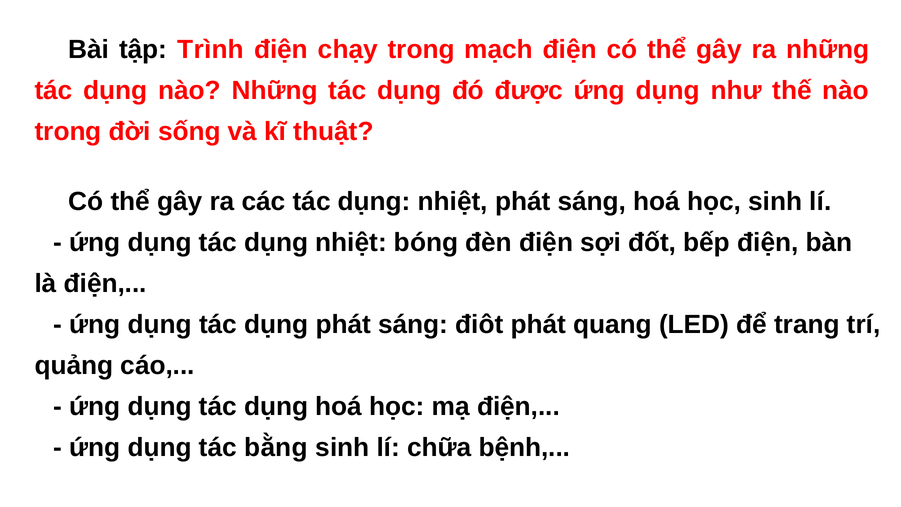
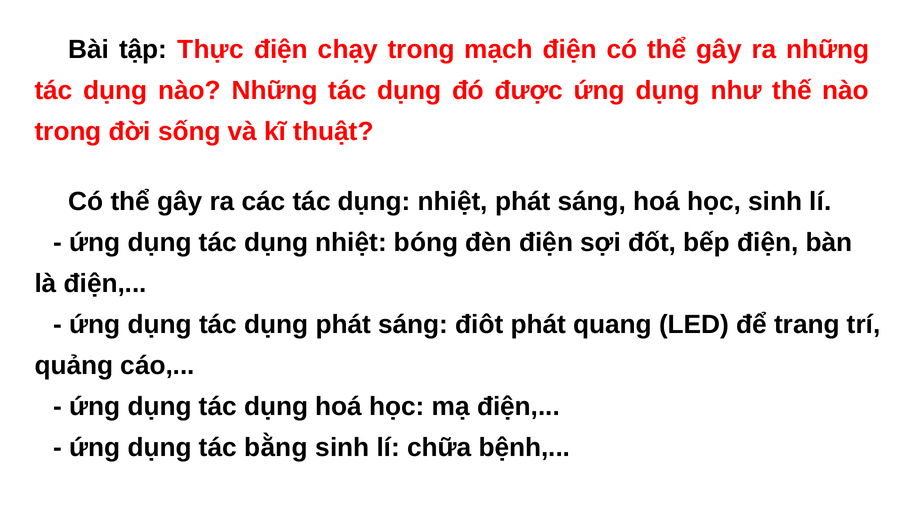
Trình: Trình -> Thực (211, 49)
